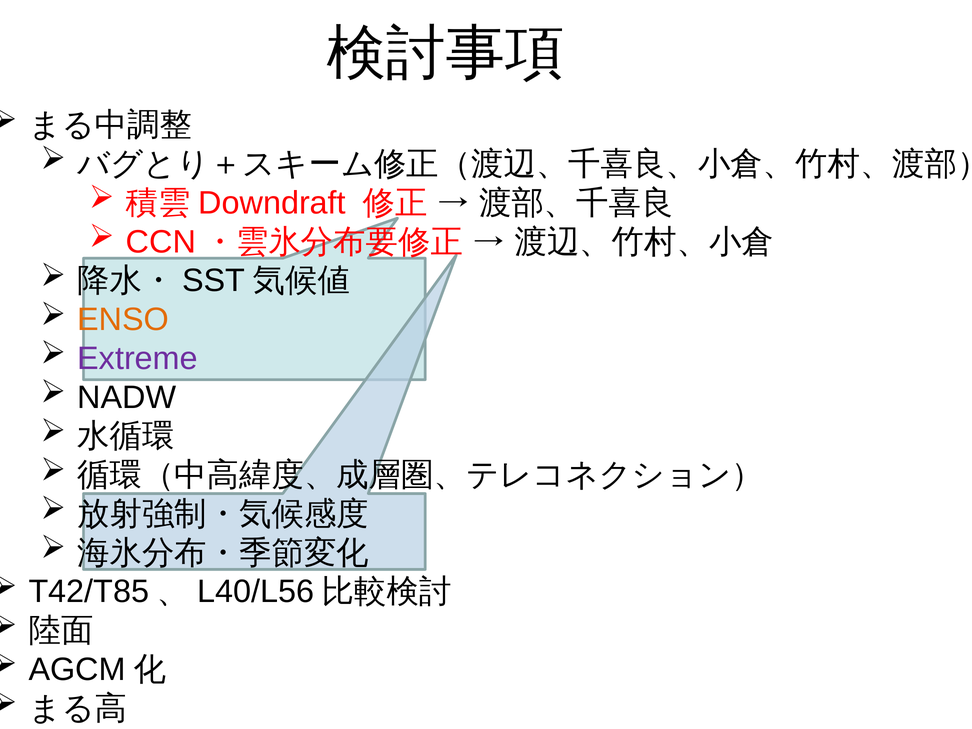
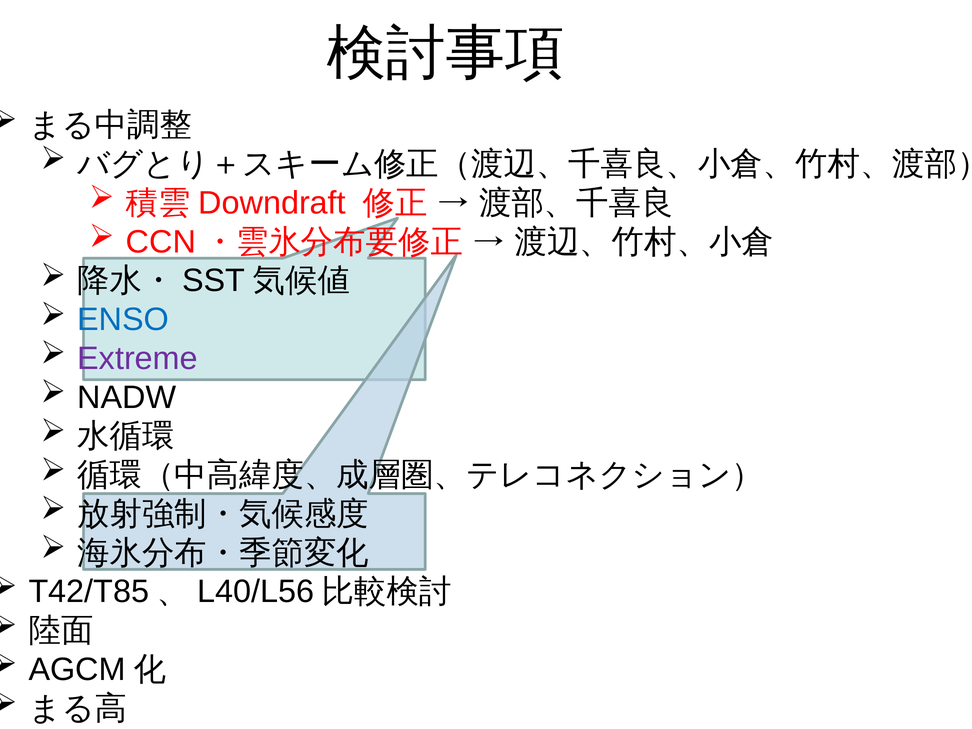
ENSO colour: orange -> blue (123, 320)
